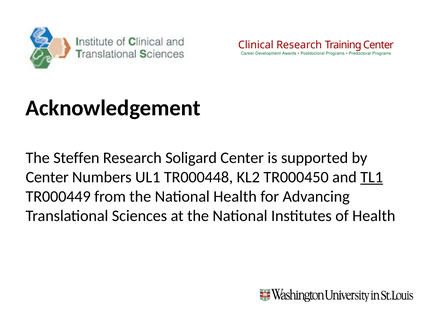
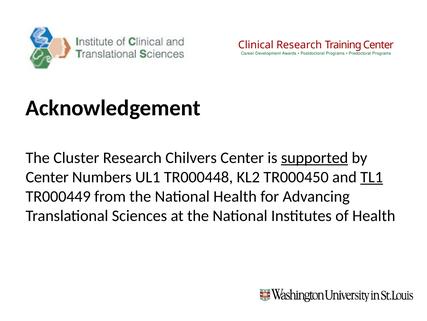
Steffen: Steffen -> Cluster (76, 158)
Soligard: Soligard -> Chilvers (191, 158)
supported underline: none -> present (315, 158)
